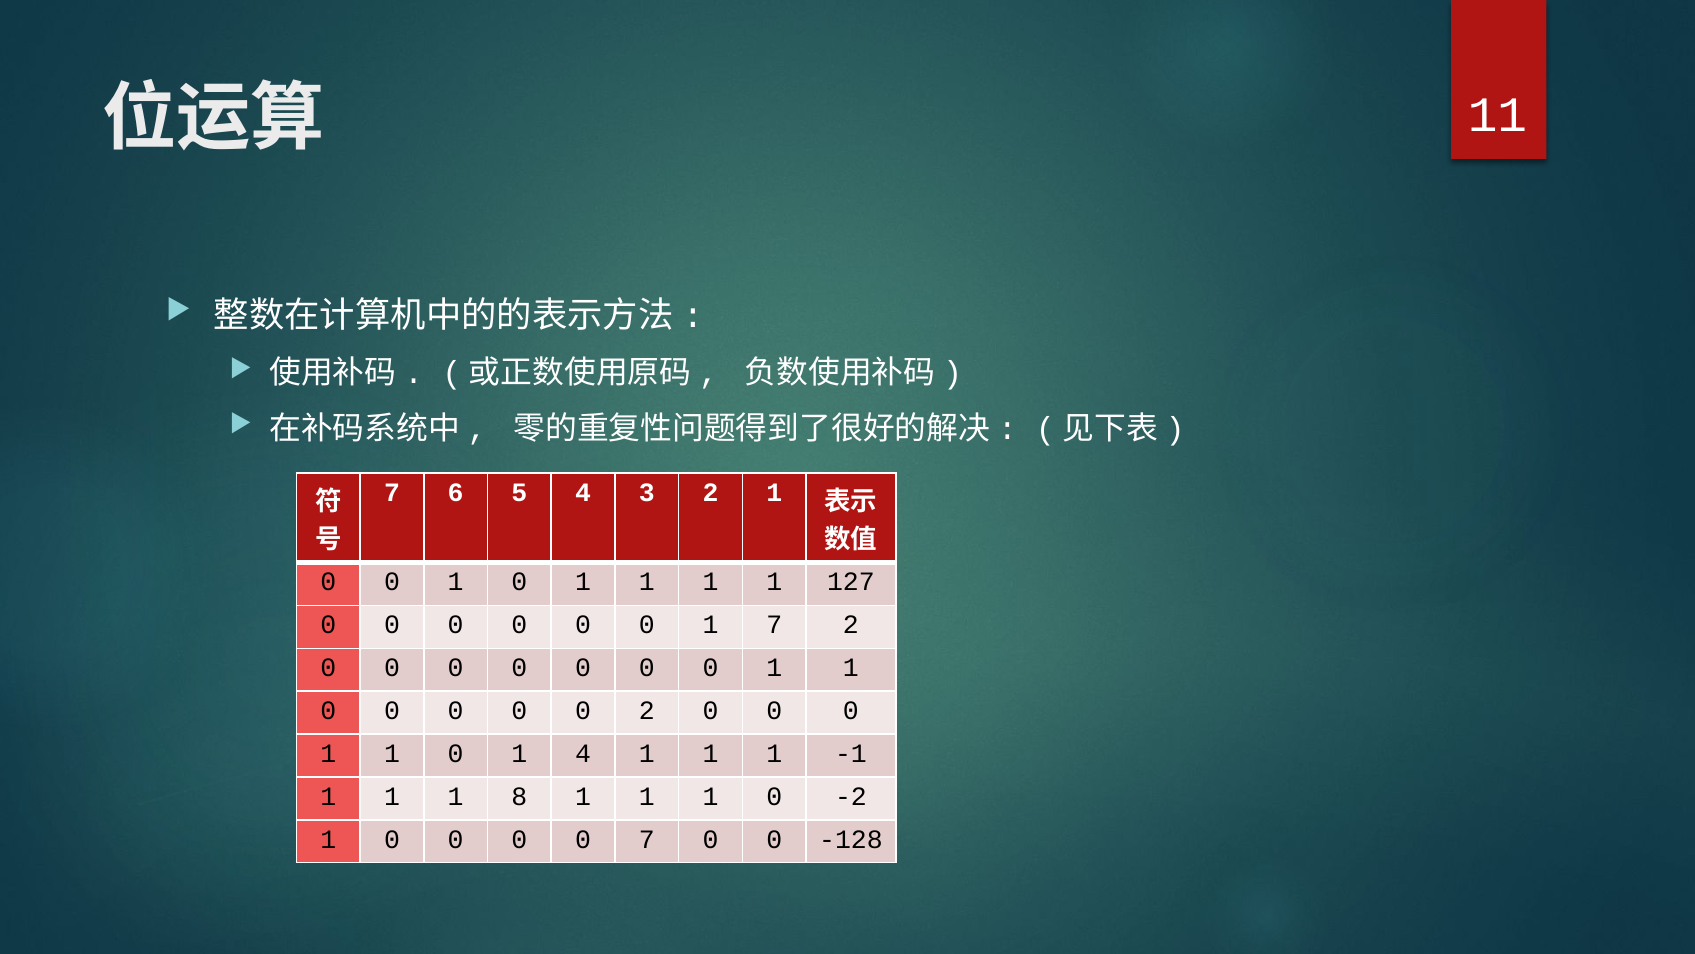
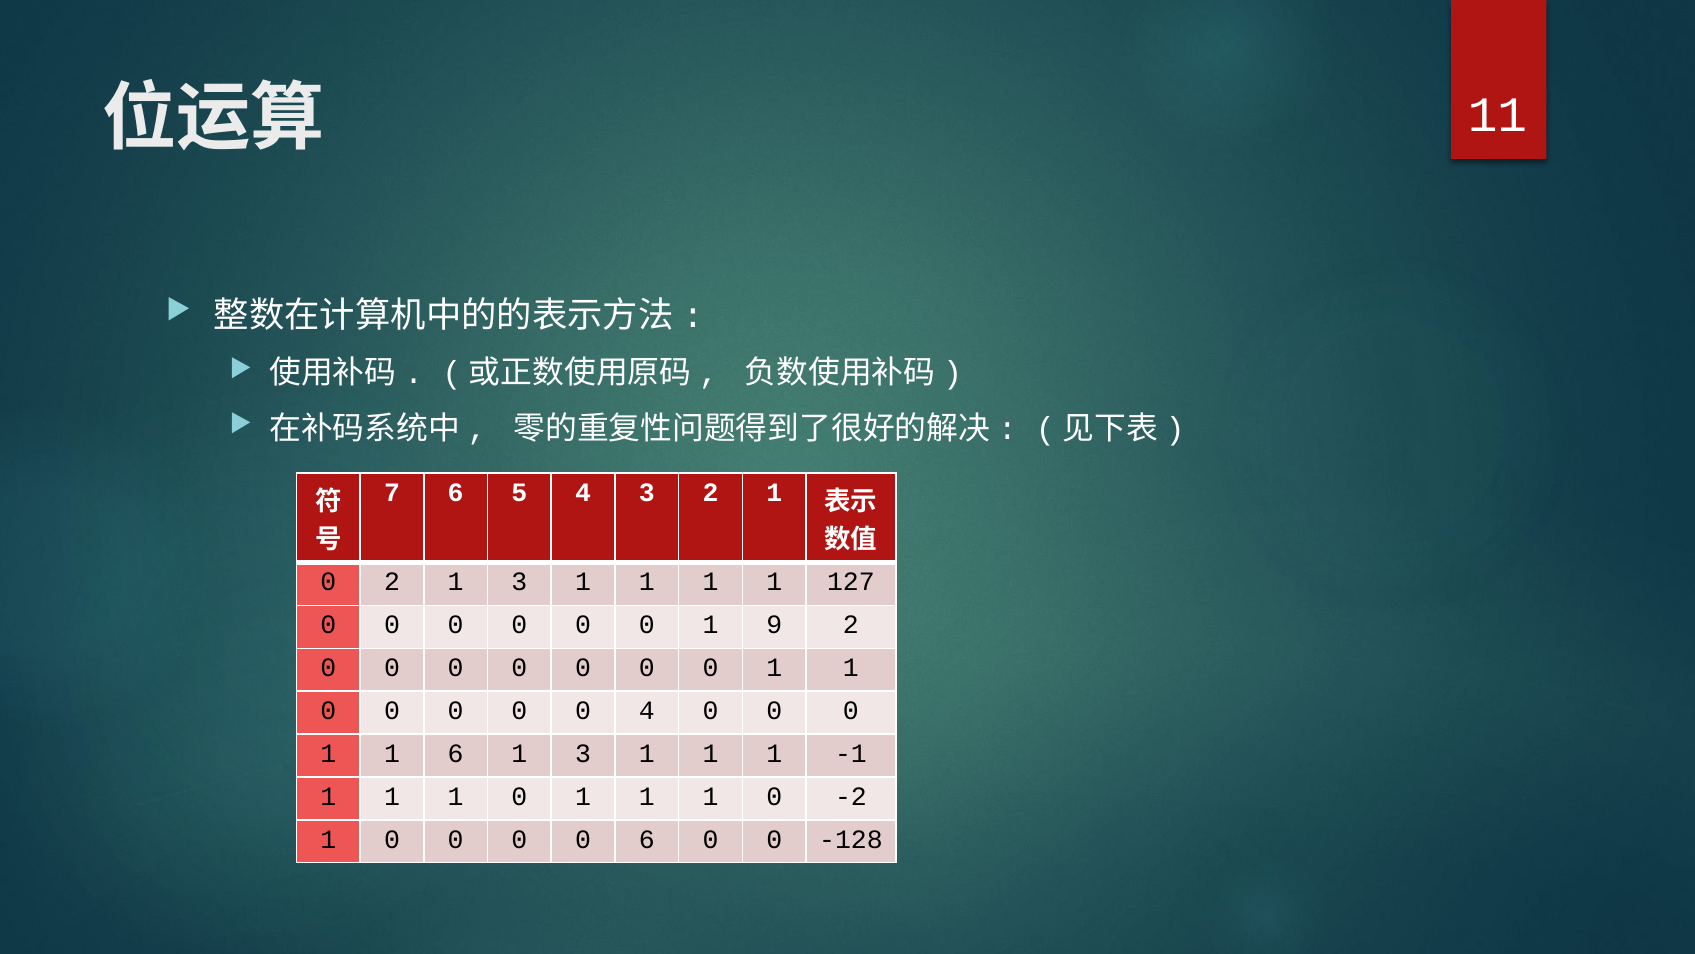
0: 0 -> 2 (392, 582)
0: 0 -> 3 (519, 582)
1 7: 7 -> 9 (774, 625)
0 2: 2 -> 4 (647, 710)
0: 0 -> 6 (456, 753)
4: 4 -> 3 (583, 753)
8: 8 -> 0 (519, 796)
0 7: 7 -> 6 (647, 839)
